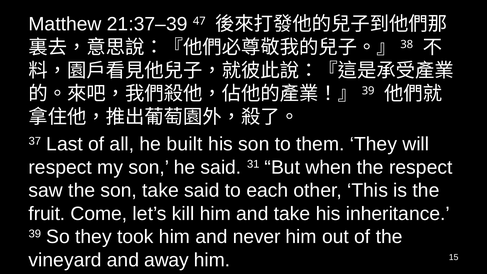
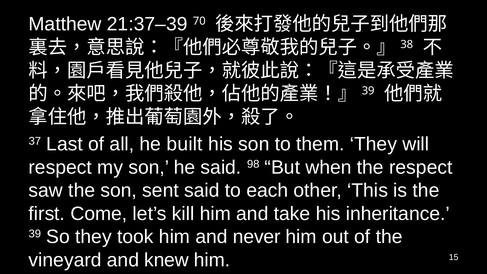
47: 47 -> 70 (199, 21)
31: 31 -> 98 (253, 164)
son take: take -> sent (161, 190)
fruit: fruit -> first (47, 214)
away: away -> knew (167, 260)
